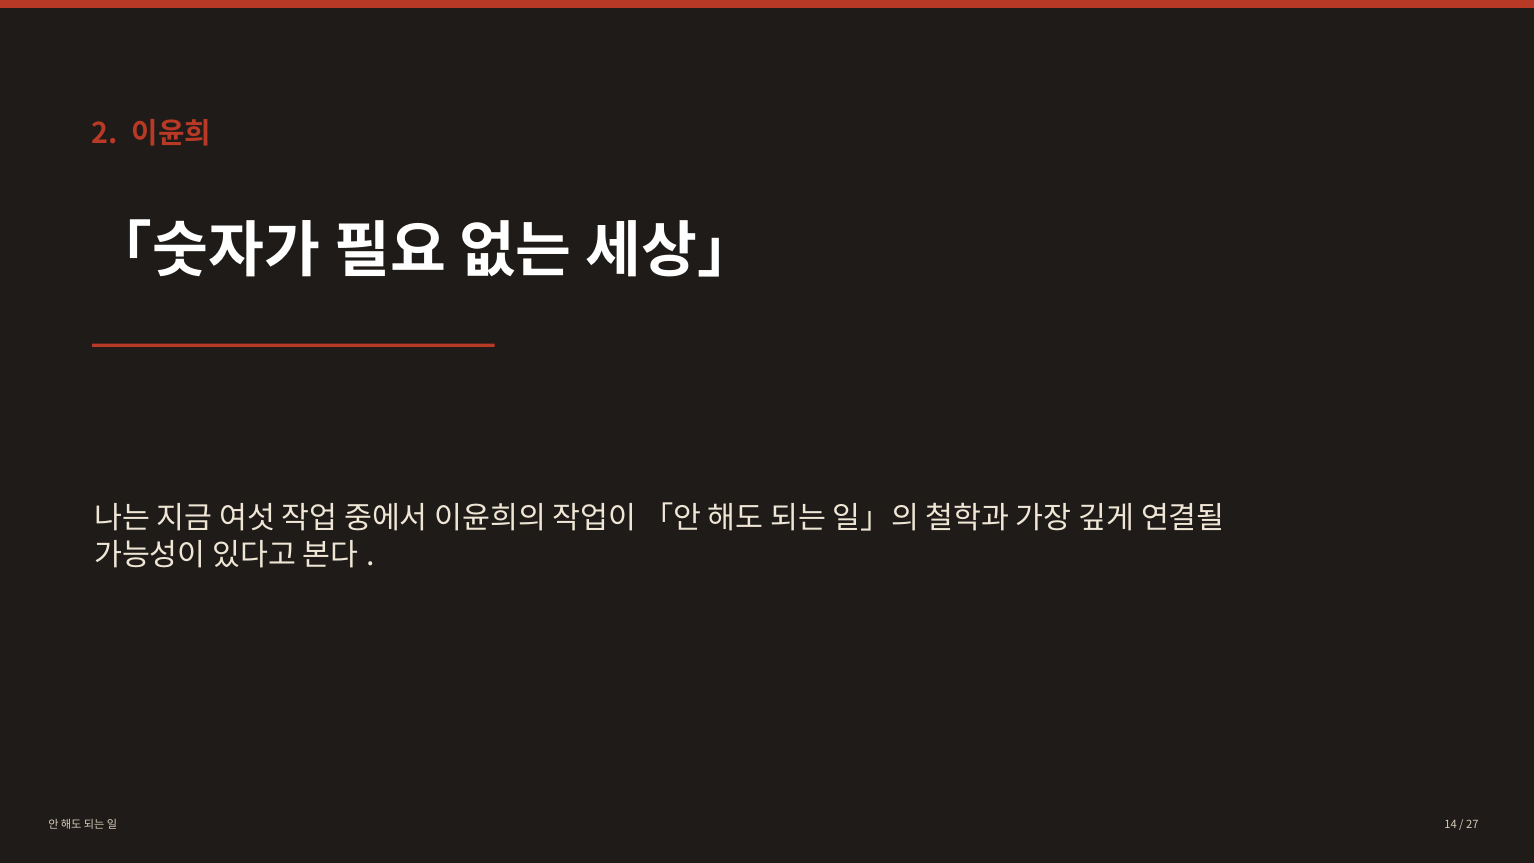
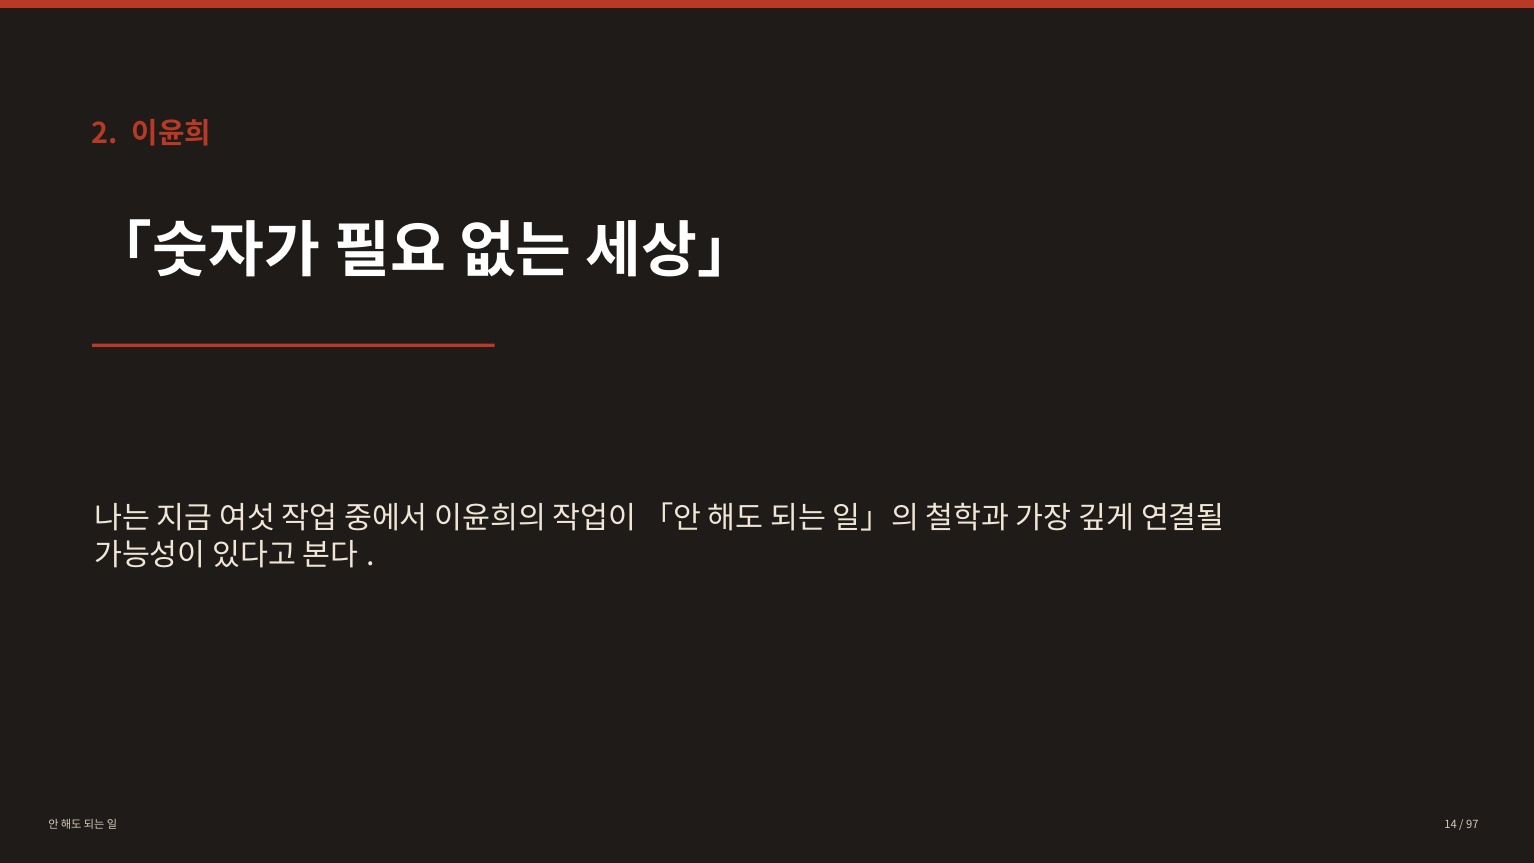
27: 27 -> 97 (1472, 825)
